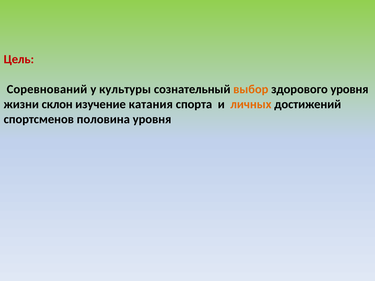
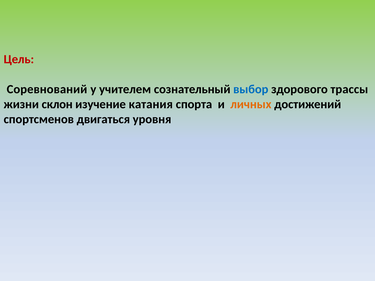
культуры: культуры -> учителем (125, 89)
выбор colour: orange -> blue (251, 89)
здорового уровня: уровня -> трассы (349, 89)
половина: половина -> двигаться (103, 119)
